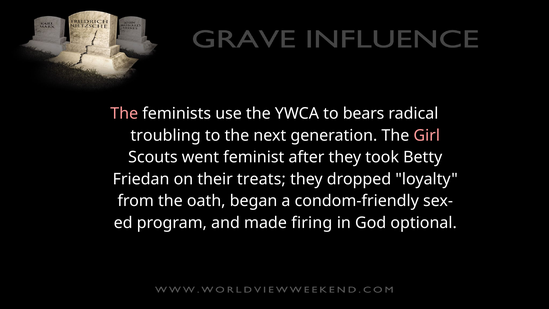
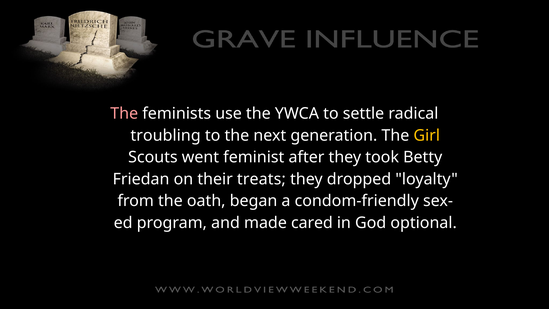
bears: bears -> settle (363, 114)
Girl colour: pink -> yellow (427, 135)
firing: firing -> cared (312, 223)
